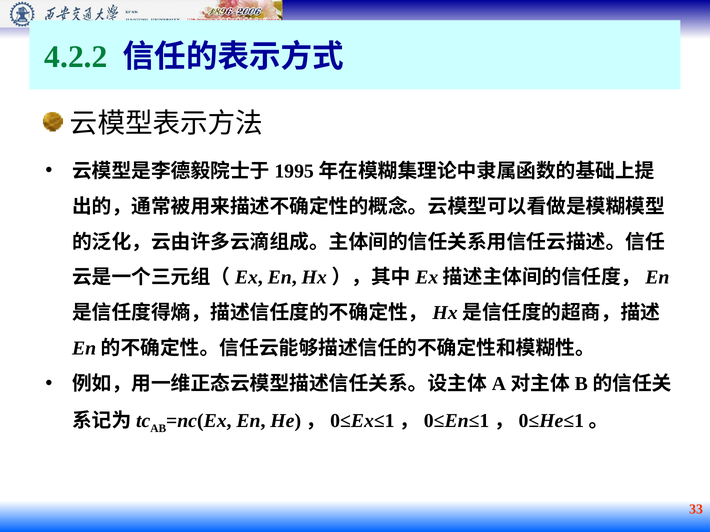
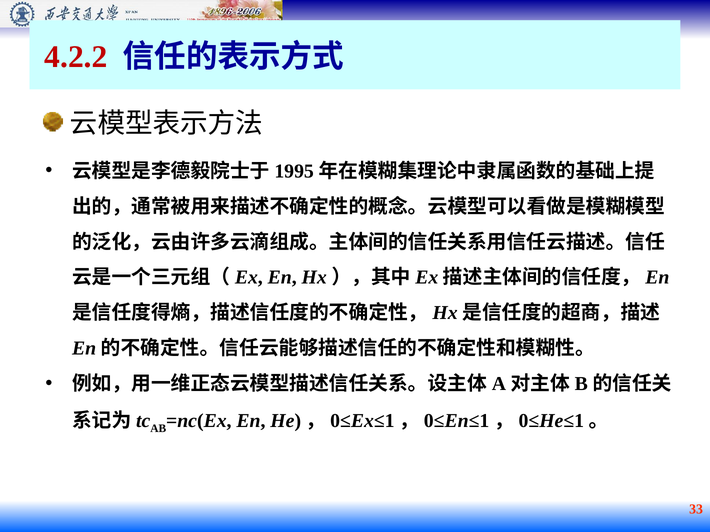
4.2.2 colour: green -> red (76, 57)
